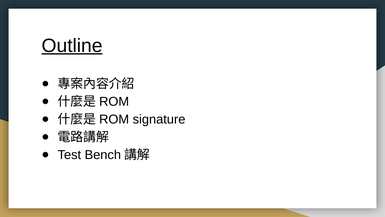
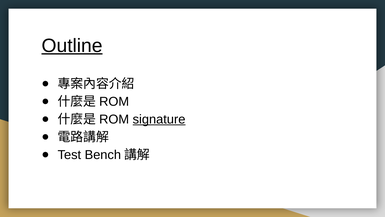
signature underline: none -> present (159, 119)
